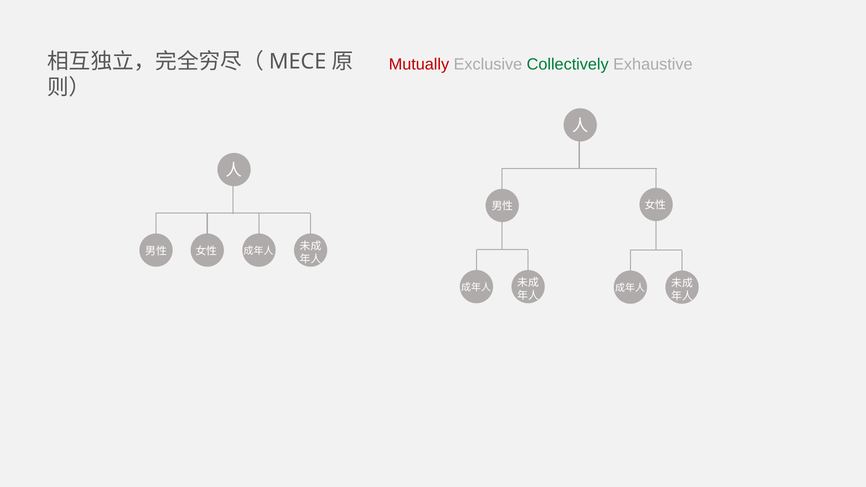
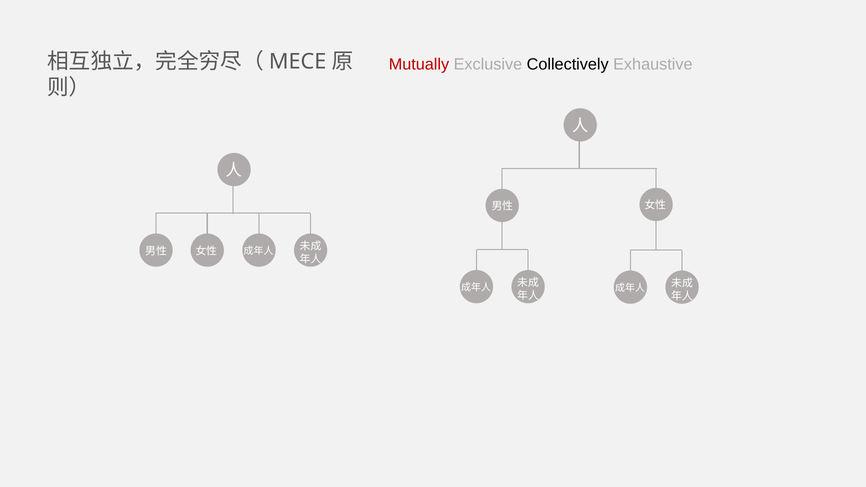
Collectively colour: green -> black (568, 65)
